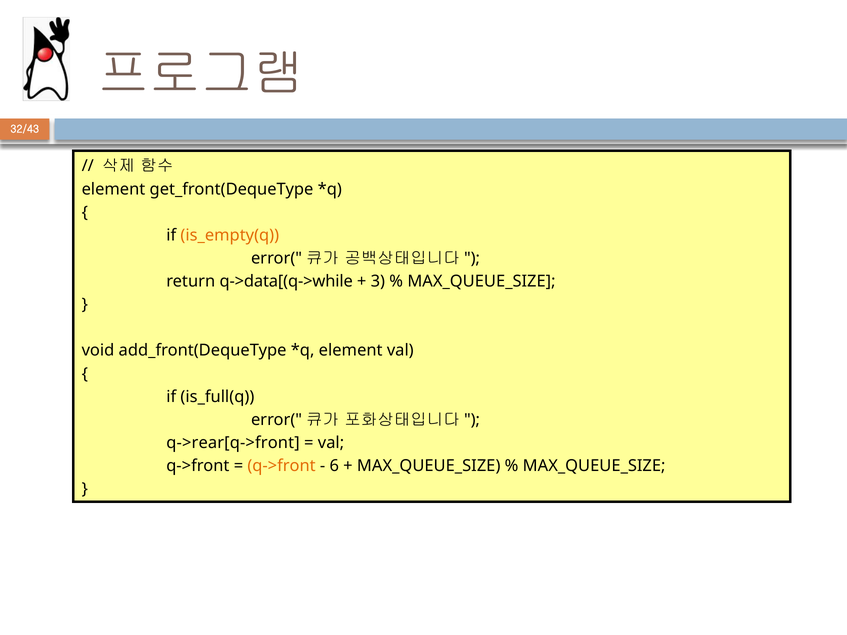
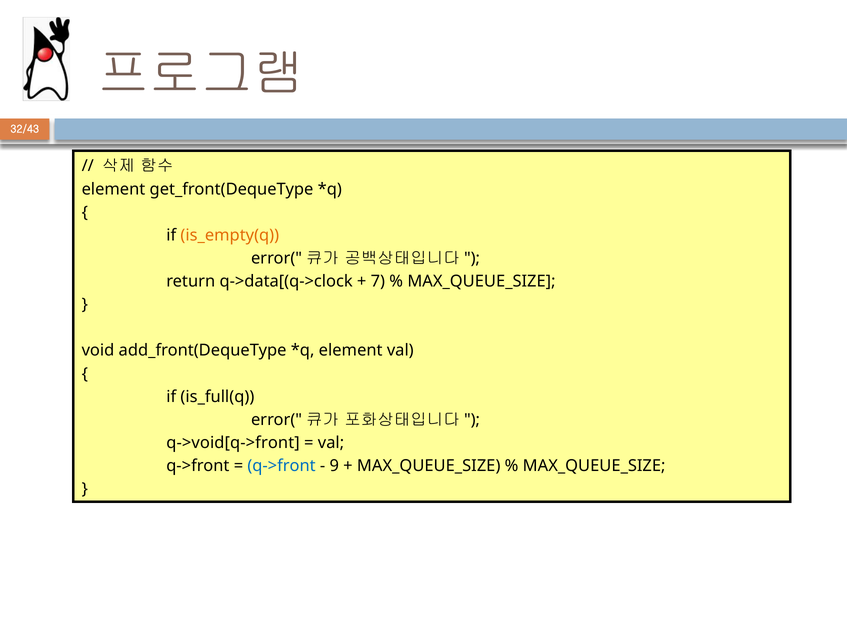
q->data[(q->while: q->data[(q->while -> q->data[(q->clock (286, 281)
3: 3 -> 7 (378, 281)
q->rear[q->front: q->rear[q->front -> q->void[q->front (233, 443)
q->front colour: orange -> blue (282, 466)
6: 6 -> 9 (334, 466)
